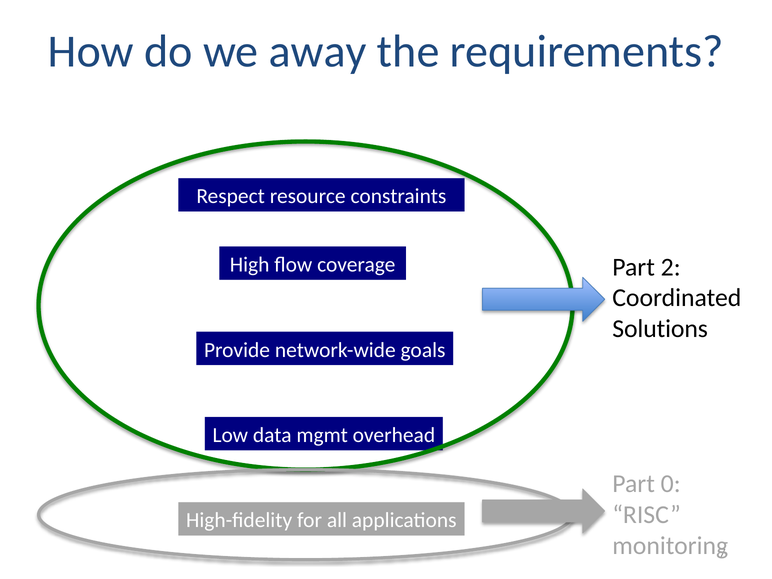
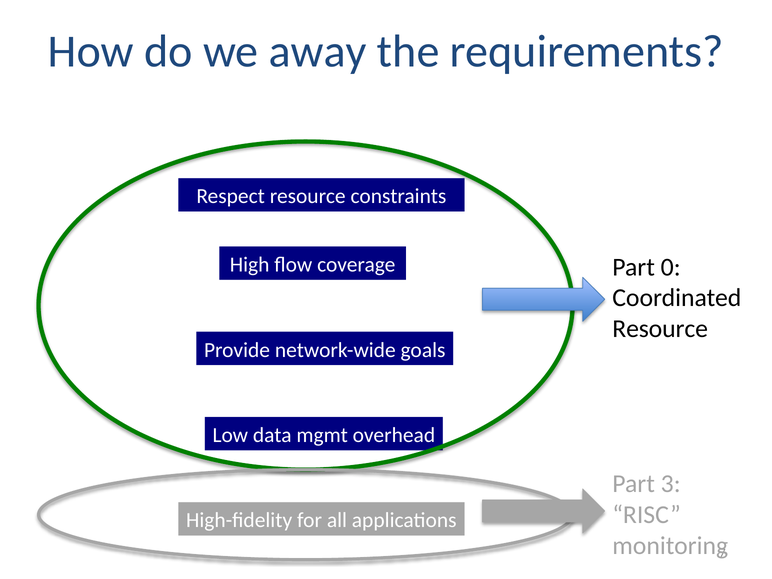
2: 2 -> 0 (671, 267)
Solutions: Solutions -> Resource (660, 329)
0: 0 -> 3 (671, 484)
